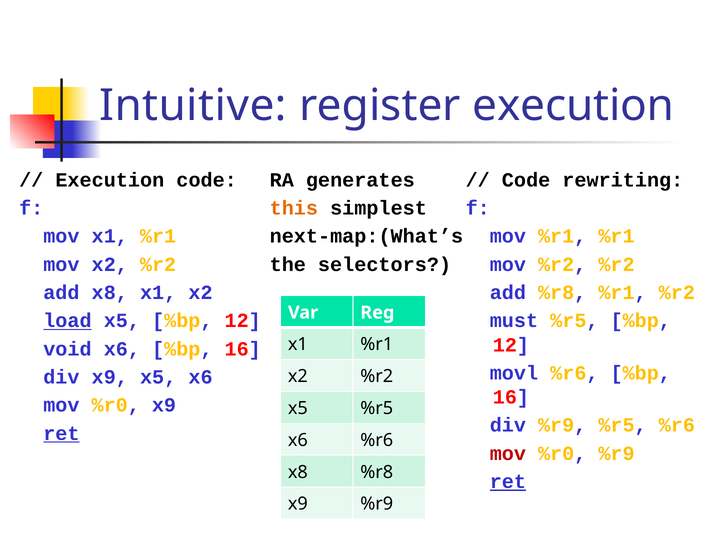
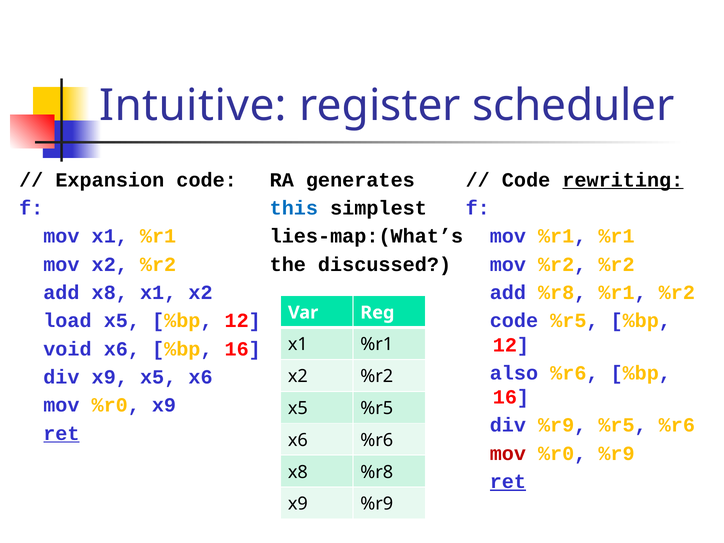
register execution: execution -> scheduler (573, 106)
Execution: Execution -> Expansion (110, 180)
rewriting underline: none -> present (623, 180)
this colour: orange -> blue (294, 208)
next-map:(What’s: next-map:(What’s -> lies-map:(What’s (366, 236)
selectors: selectors -> discussed (385, 264)
load underline: present -> none (67, 321)
must: must -> code (514, 321)
movl: movl -> also (514, 373)
